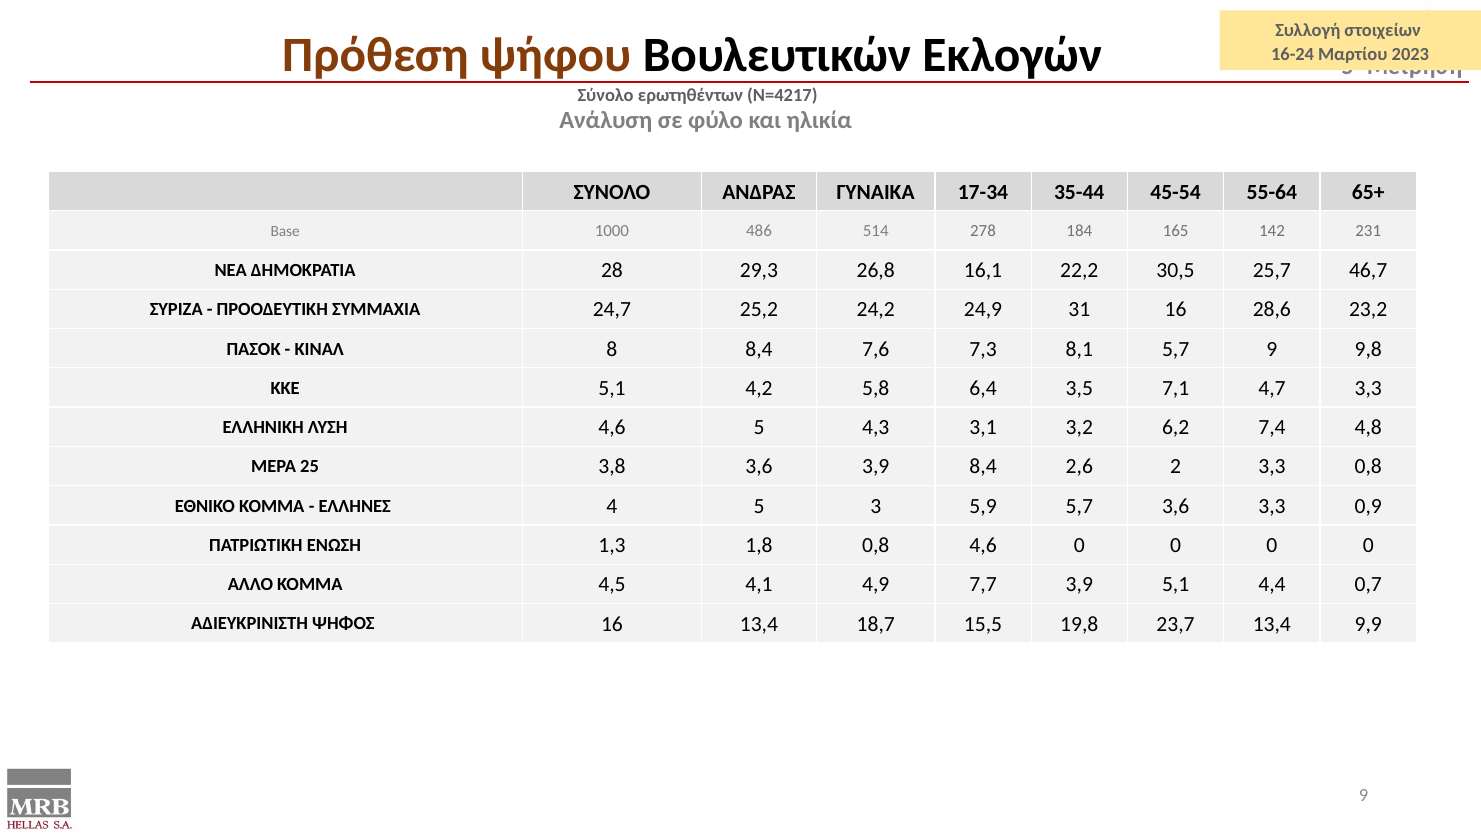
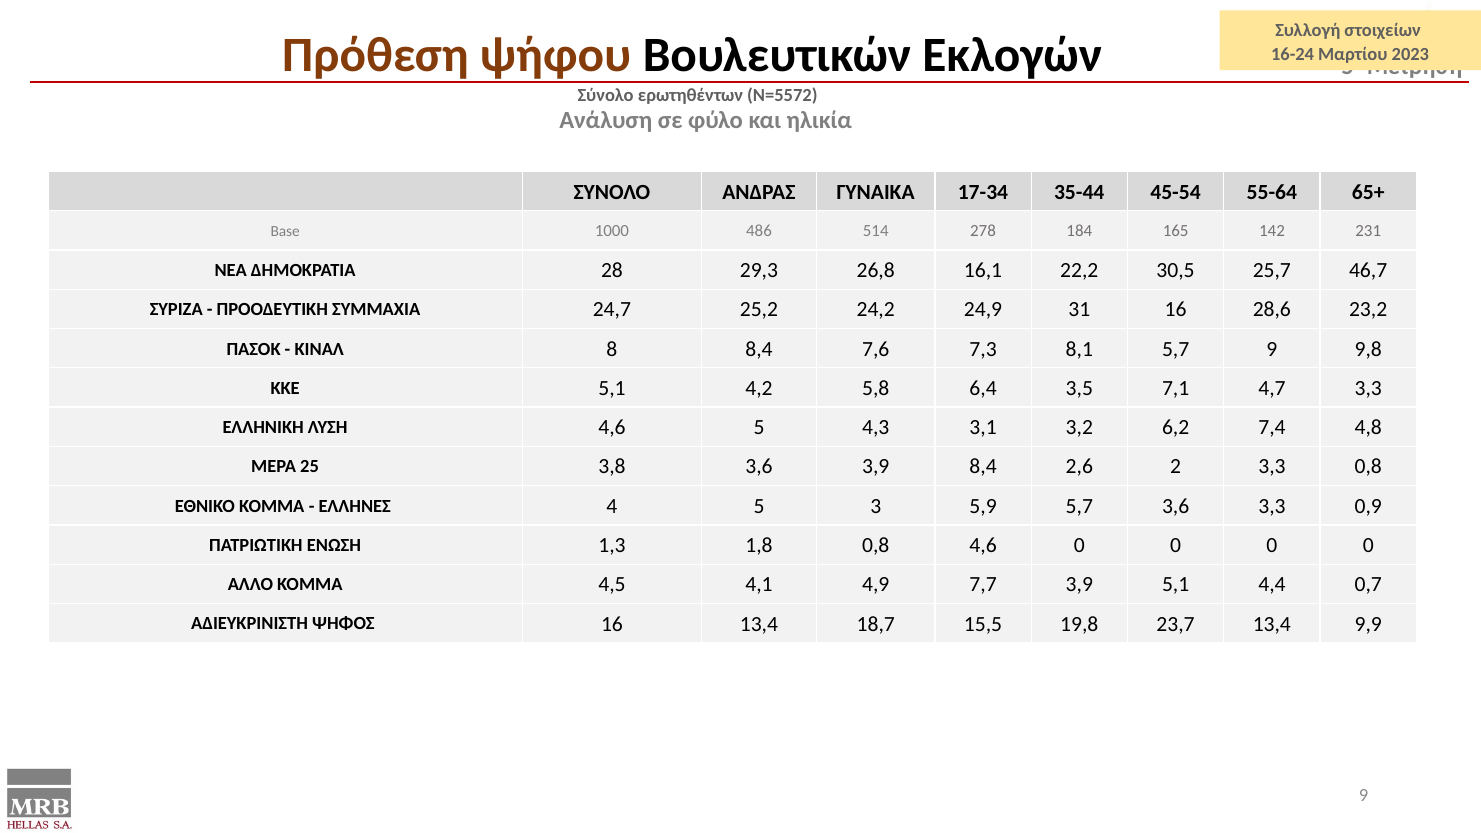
Ν=4217: Ν=4217 -> Ν=5572 (782, 96)
